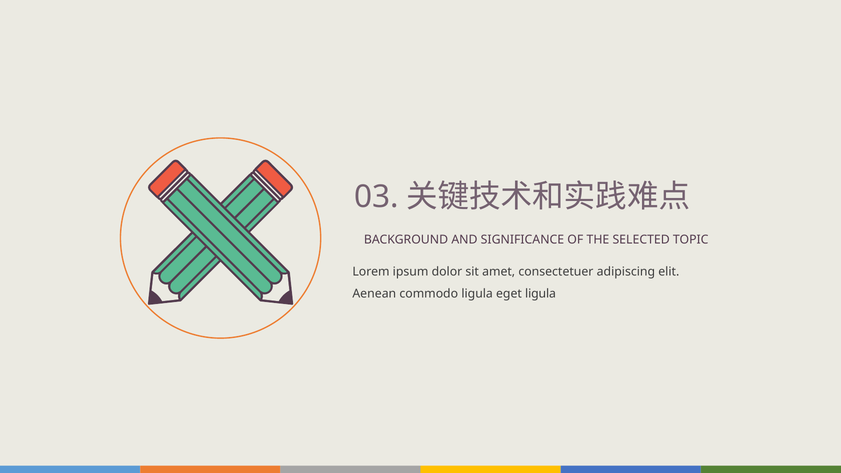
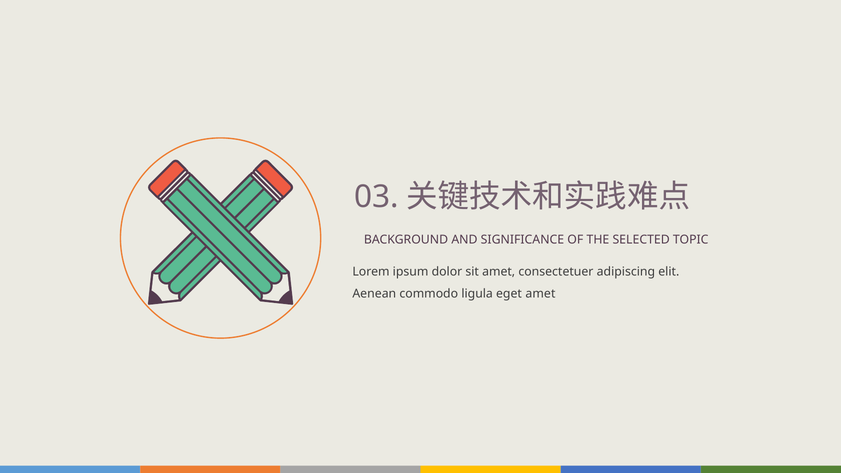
eget ligula: ligula -> amet (540, 294)
